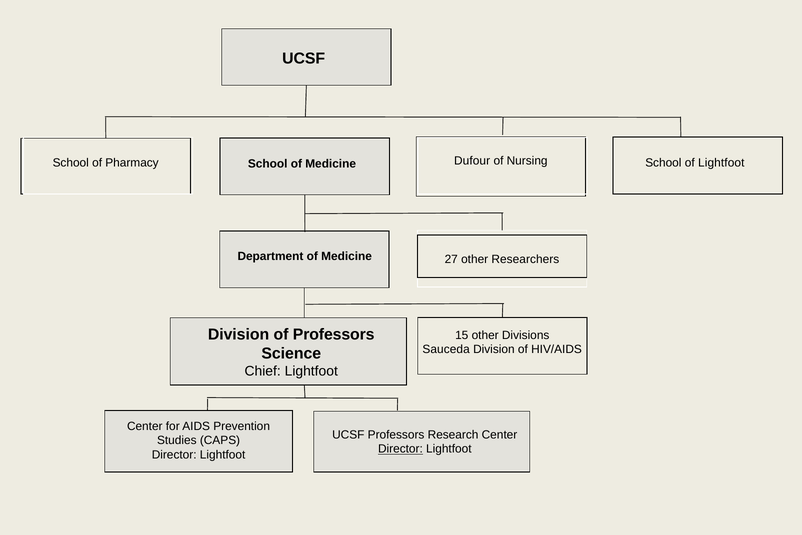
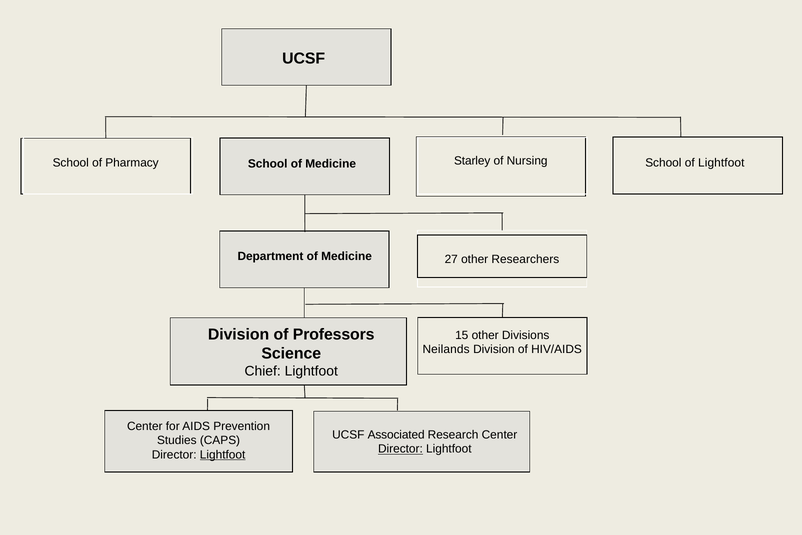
Dufour: Dufour -> Starley (472, 161)
Sauceda: Sauceda -> Neilands (446, 349)
UCSF Professors: Professors -> Associated (396, 435)
Lightfoot underline: none -> present (223, 454)
